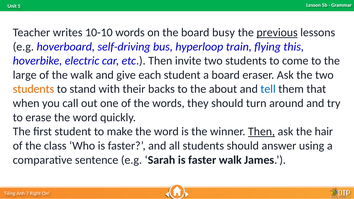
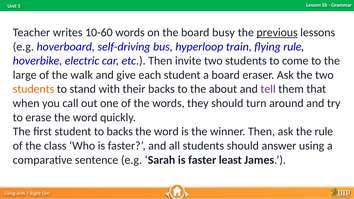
10-10: 10-10 -> 10-60 (99, 32)
ﬂying this: this -> rule (294, 47)
tell colour: blue -> purple (268, 89)
to make: make -> backs (120, 132)
Then underline: present -> none (262, 132)
the hair: hair -> rule (324, 132)
faster walk: walk -> least (230, 160)
